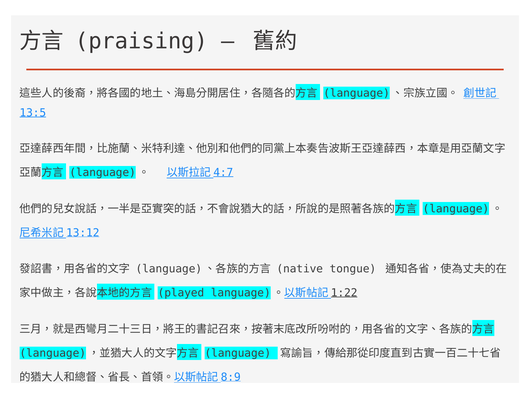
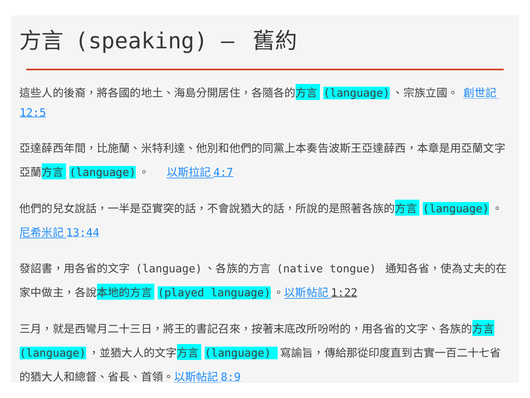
praising: praising -> speaking (141, 41)
13:5: 13:5 -> 12:5 (33, 113)
13:12: 13:12 -> 13:44 (83, 232)
